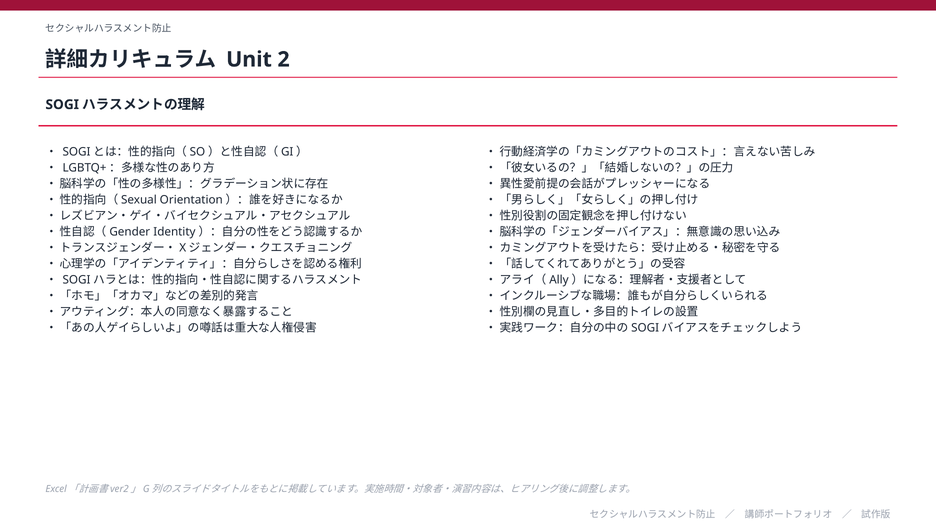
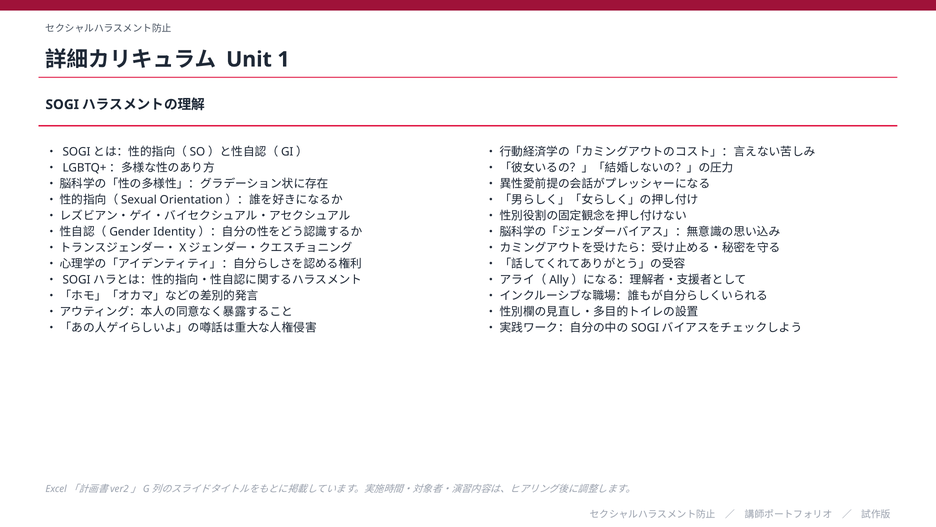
2: 2 -> 1 (284, 59)
